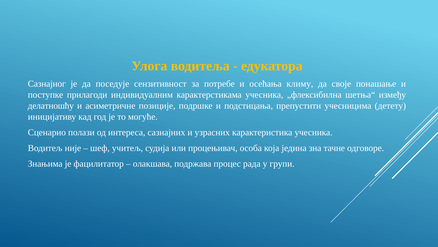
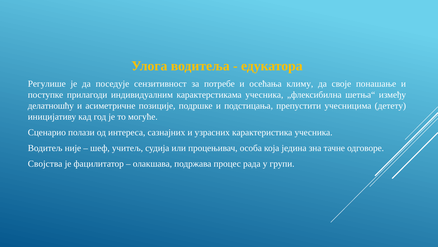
Сазнајног: Сазнајног -> Регулише (47, 84)
Знањима: Знањима -> Својства (45, 163)
